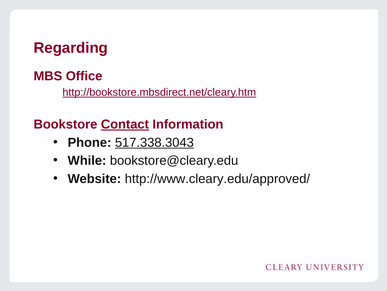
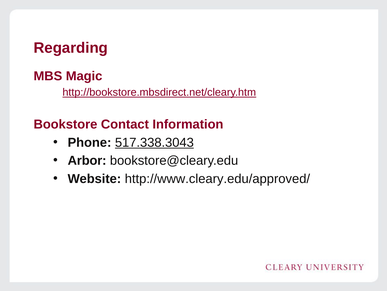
Office: Office -> Magic (84, 76)
Contact underline: present -> none (125, 124)
While: While -> Arbor (87, 160)
